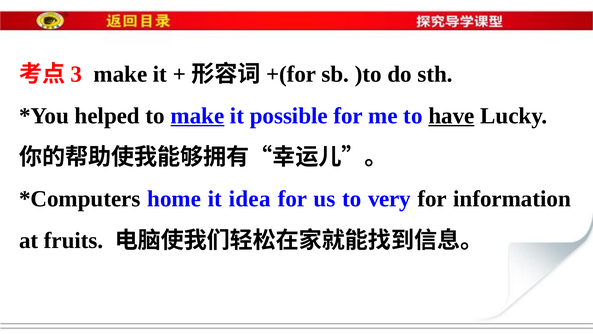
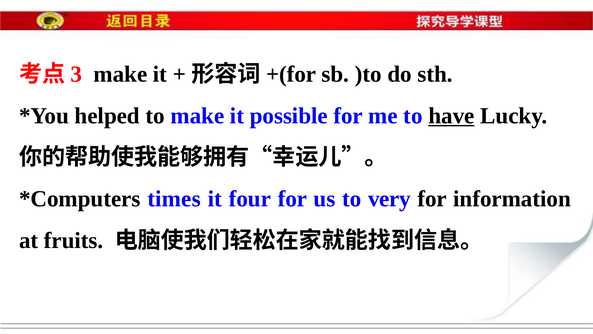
make underline: present -> none (197, 116)
home: home -> times (174, 199)
idea: idea -> four (250, 199)
